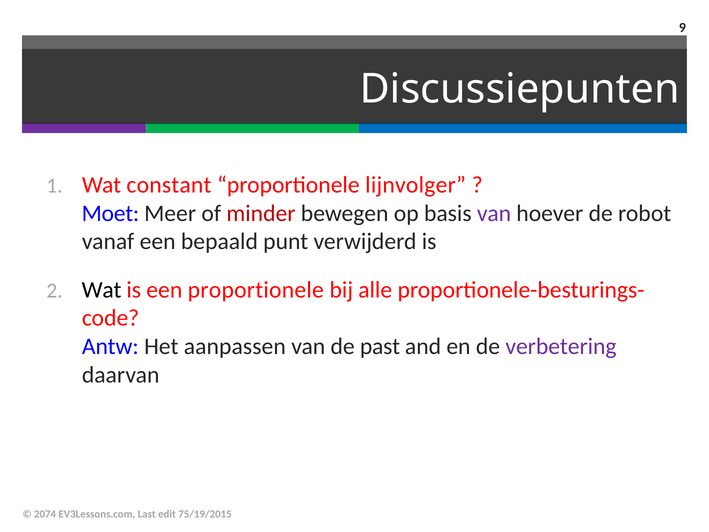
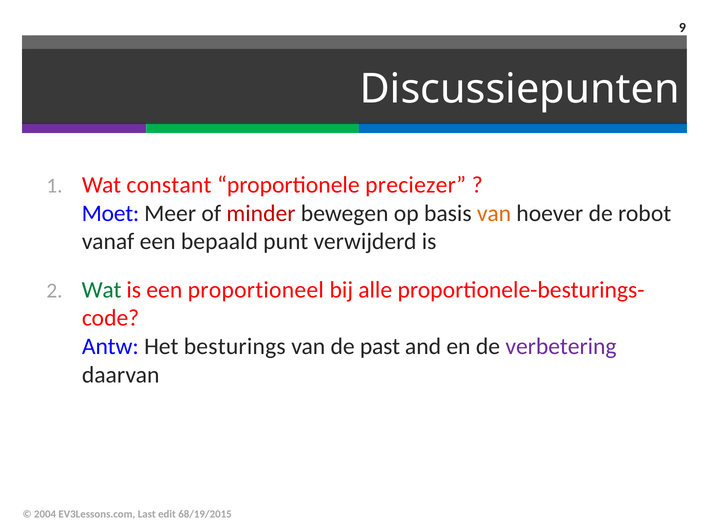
lijnvolger: lijnvolger -> preciezer (416, 185)
van colour: purple -> orange (494, 213)
Wat colour: black -> green (102, 290)
een proportionele: proportionele -> proportioneel (256, 290)
aanpassen: aanpassen -> besturings (235, 346)
2074: 2074 -> 2004 (45, 514)
75/19/2015: 75/19/2015 -> 68/19/2015 (205, 514)
